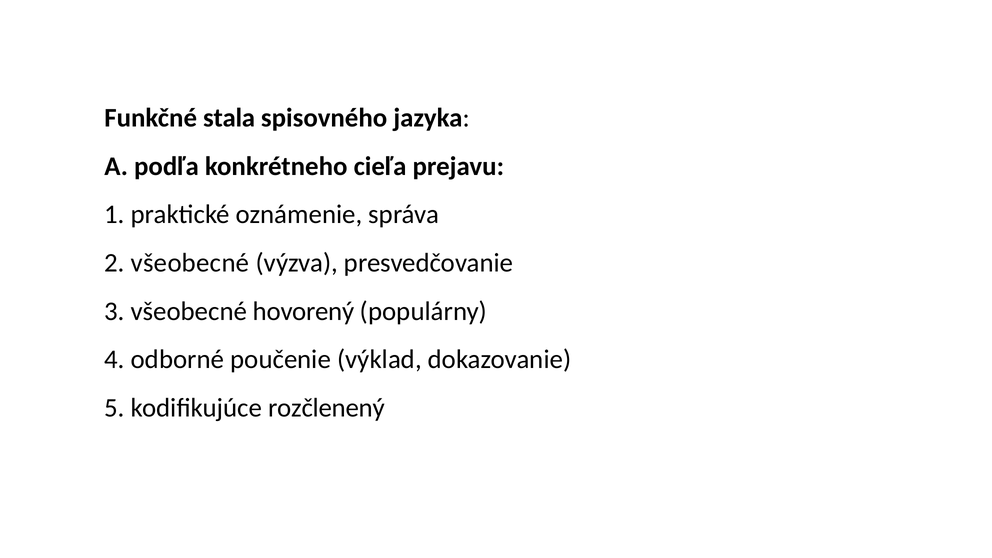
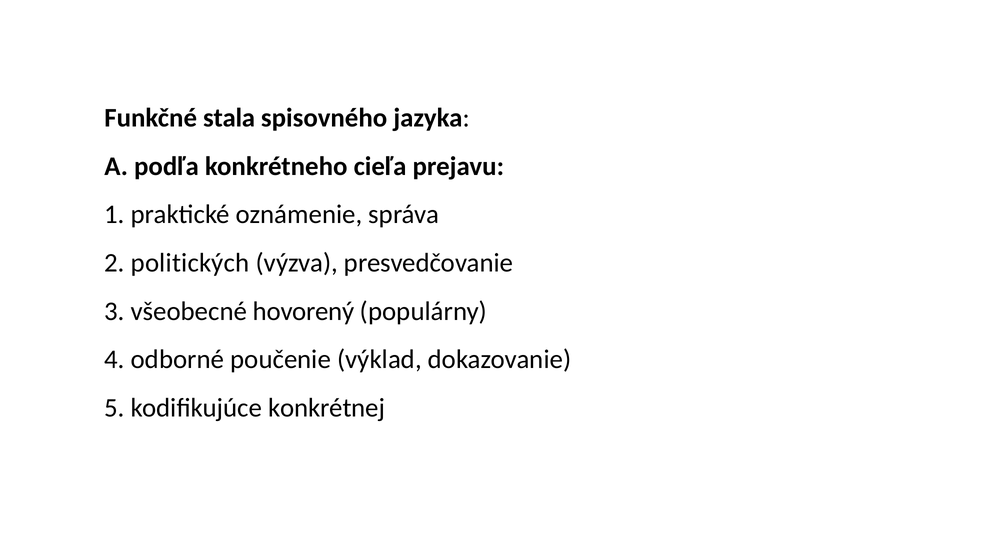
2 všeobecné: všeobecné -> politických (190, 263)
rozčlenený: rozčlenený -> konkrétnej (327, 408)
